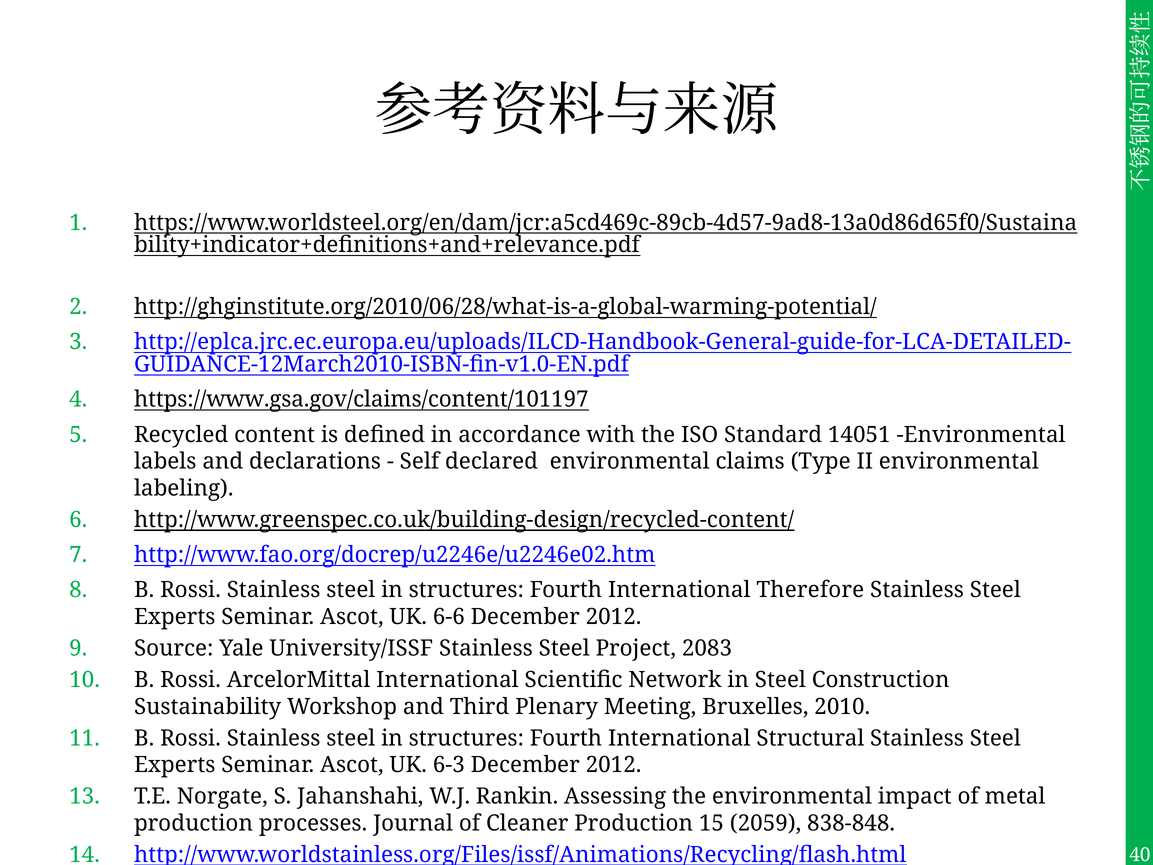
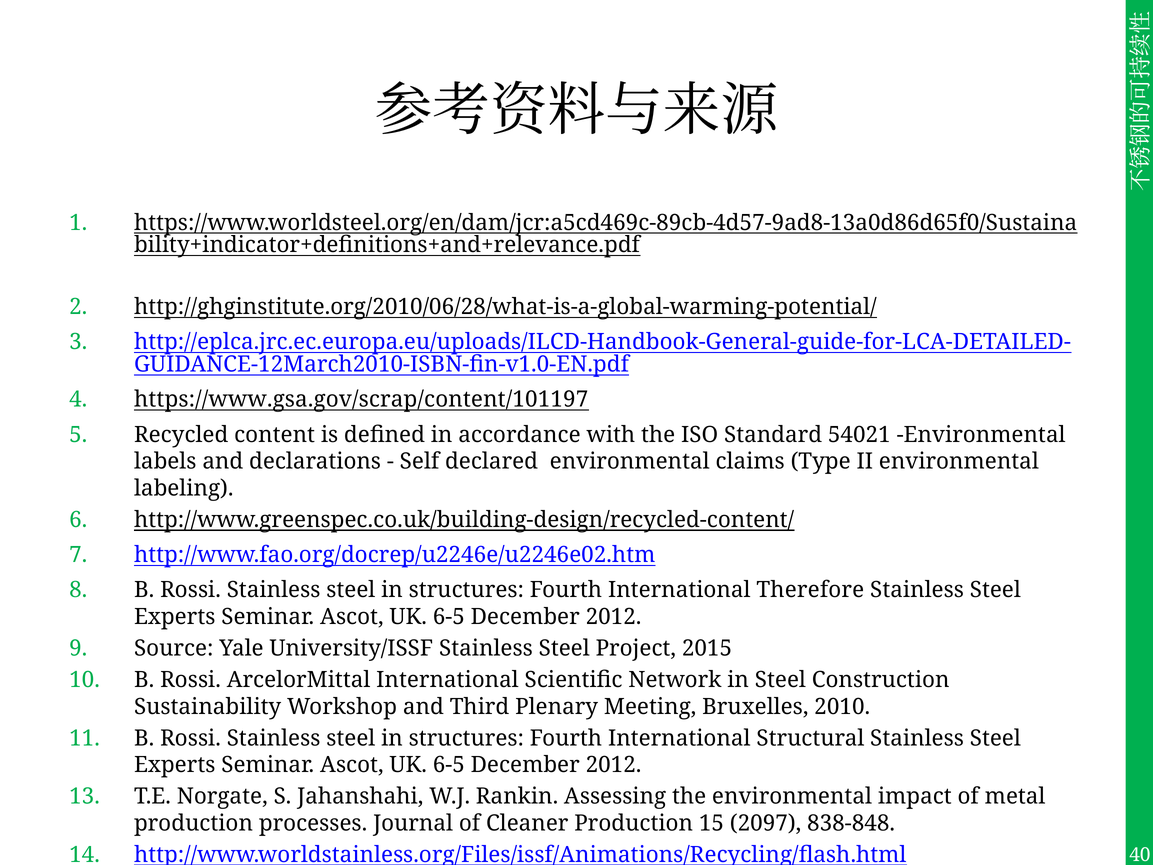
https://www.gsa.gov/claims/content/101197: https://www.gsa.gov/claims/content/101197 -> https://www.gsa.gov/scrap/content/101197 (361, 399)
14051: 14051 -> 54021 (859, 435)
6-6: 6-6 -> 6-5 (449, 617)
2083: 2083 -> 2015 (707, 648)
6-3: 6-3 -> 6-5 (449, 765)
2059: 2059 -> 2097 (766, 823)
